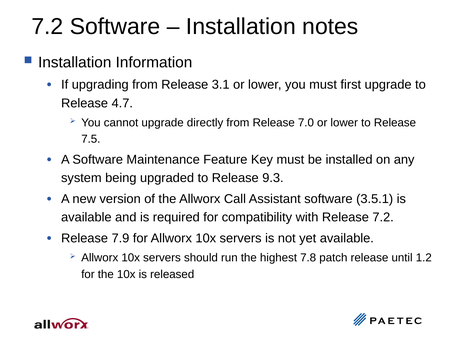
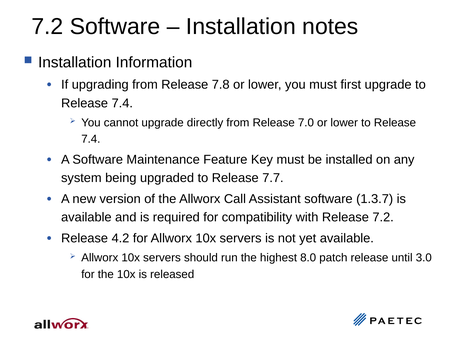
3.1: 3.1 -> 7.8 (221, 85)
4.7: 4.7 -> 7.4 (122, 103)
7.5: 7.5 -> 7.4 (91, 139)
9.3: 9.3 -> 7.7 (273, 178)
3.5.1: 3.5.1 -> 1.3.7 (375, 199)
7.9: 7.9 -> 4.2 (120, 238)
7.8: 7.8 -> 8.0 (308, 258)
1.2: 1.2 -> 3.0 (424, 258)
